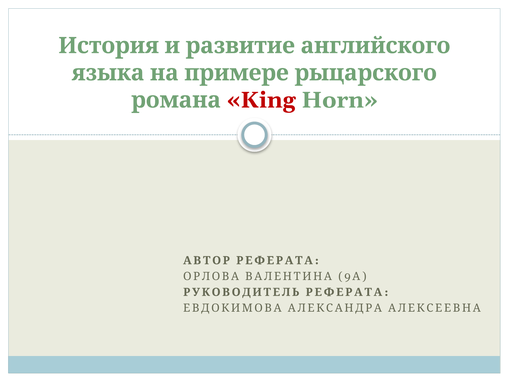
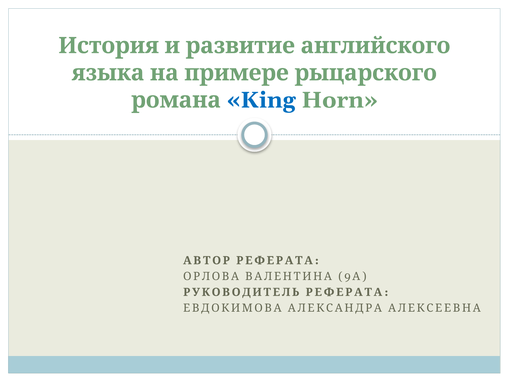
King colour: red -> blue (261, 100)
